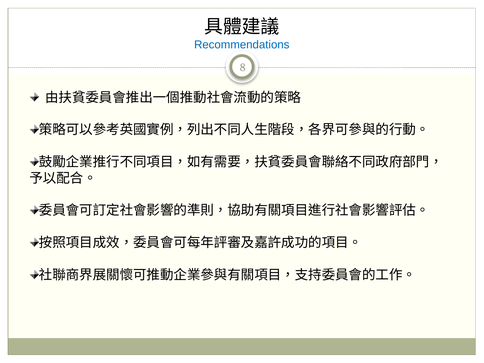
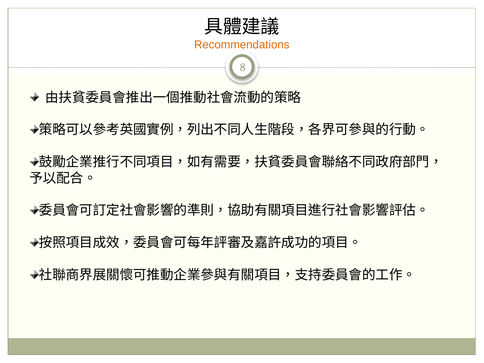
Recommendations colour: blue -> orange (242, 45)
